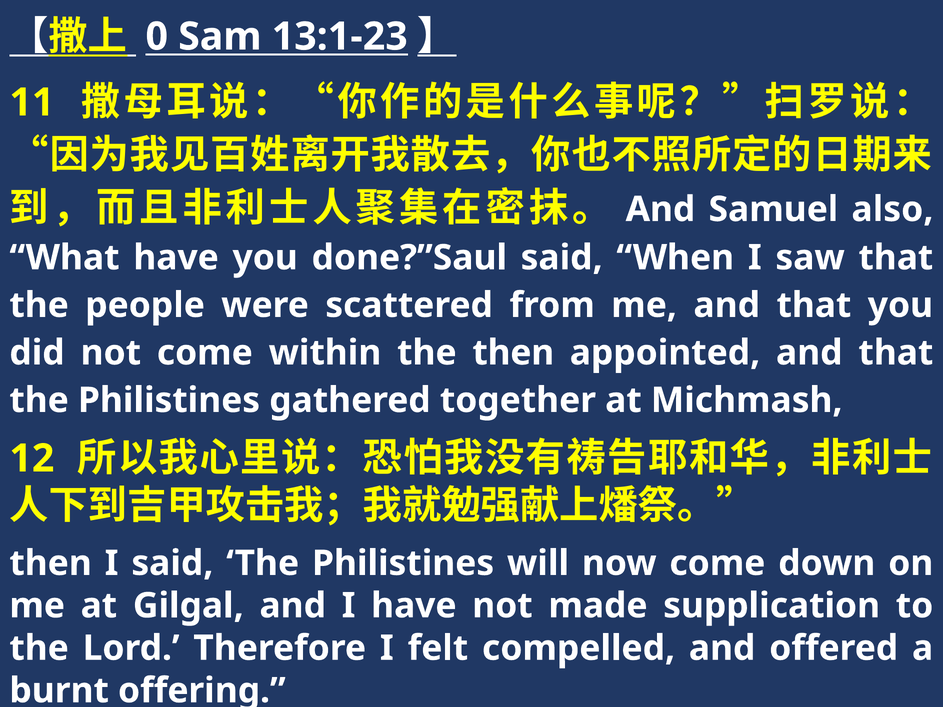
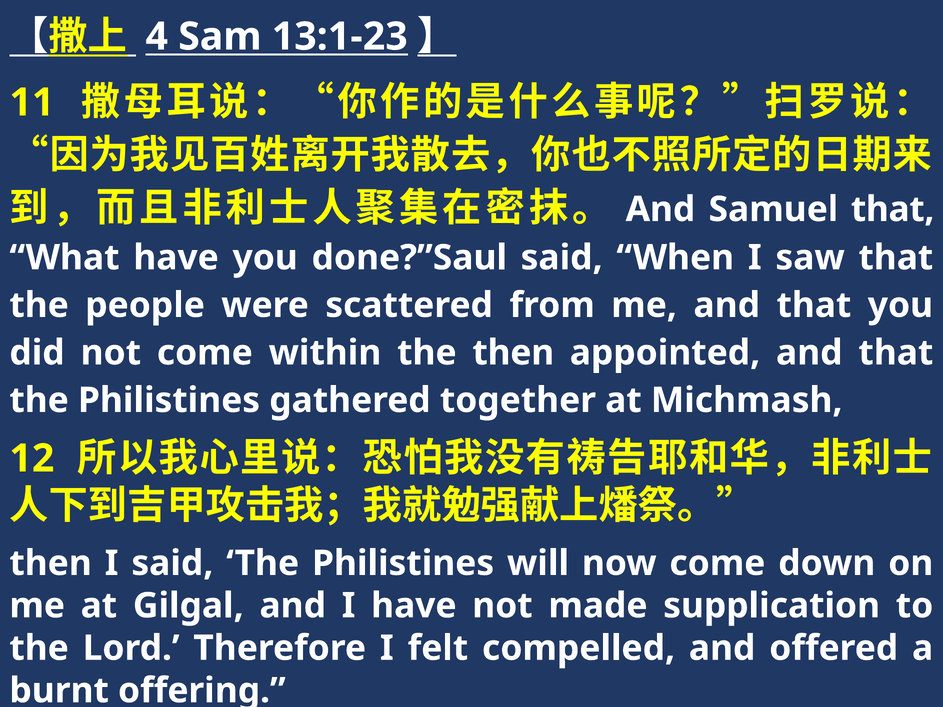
0: 0 -> 4 (157, 37)
Samuel also: also -> that (893, 209)
